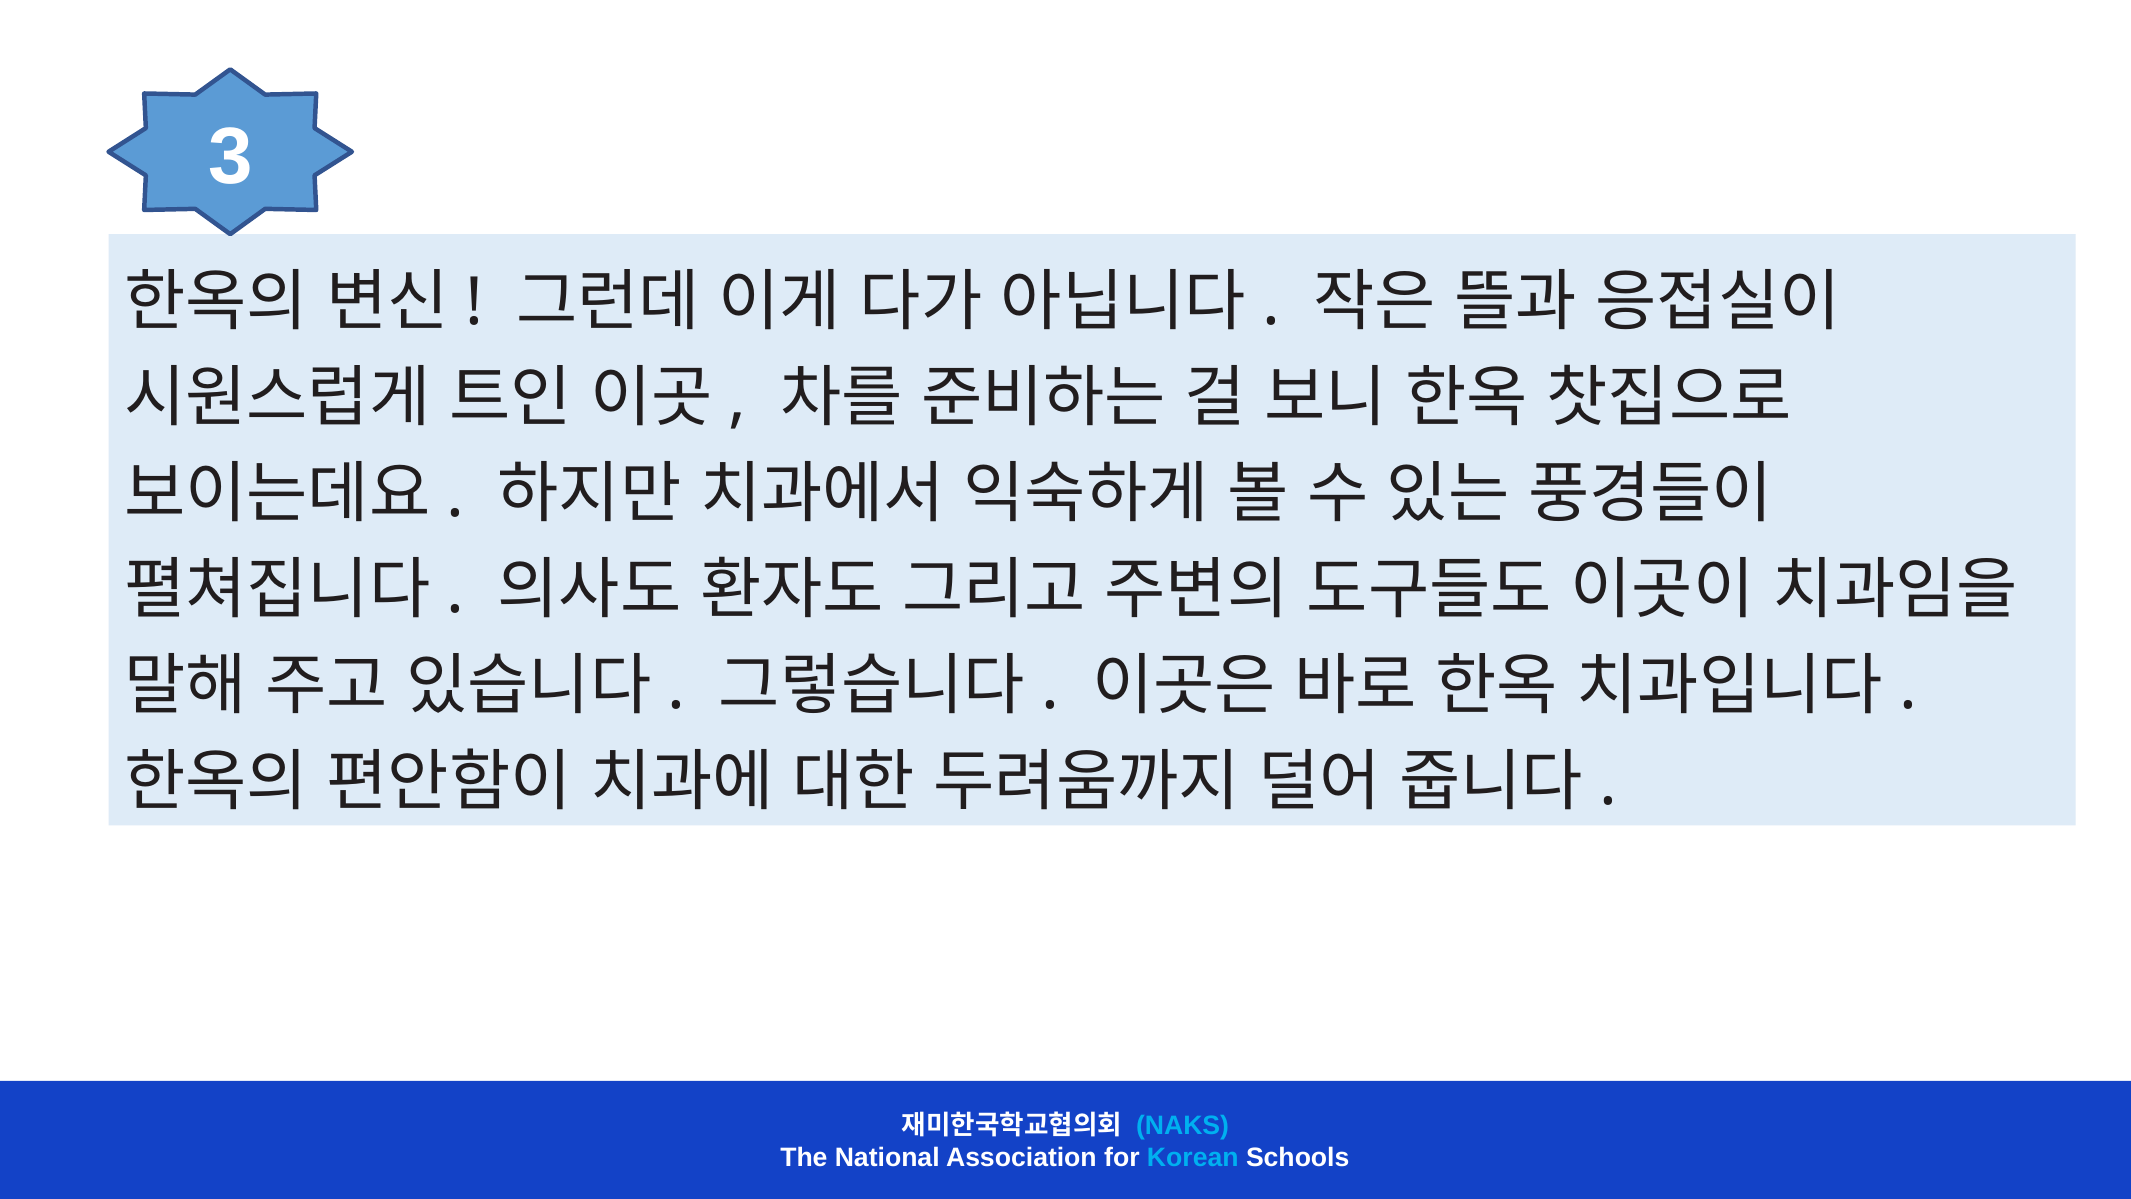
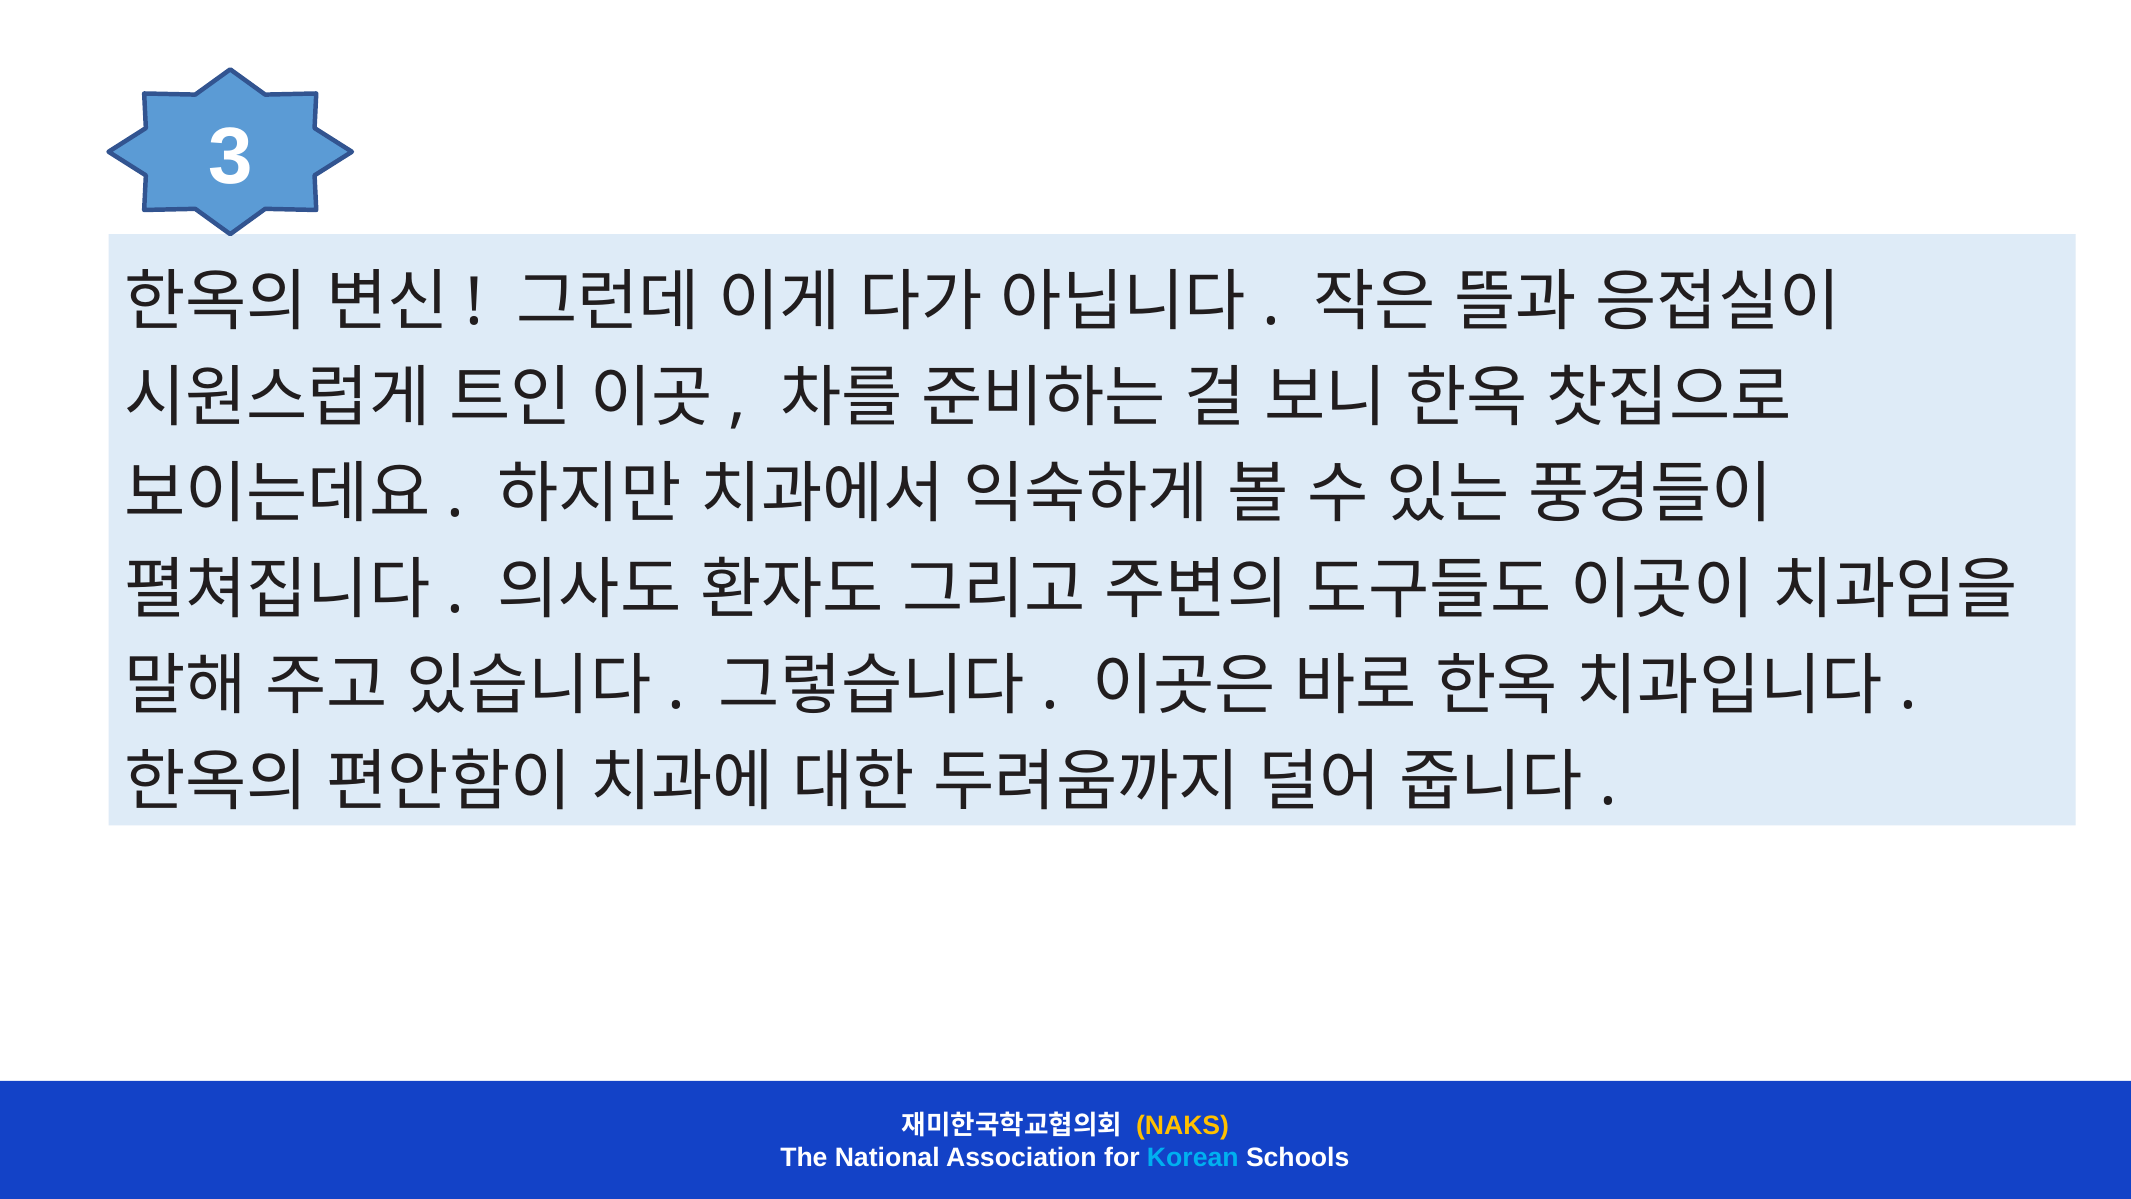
NAKS colour: light blue -> yellow (1183, 1126)
